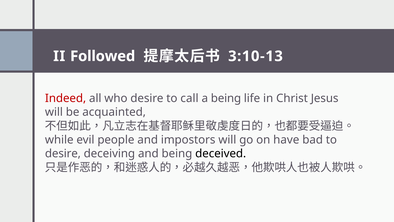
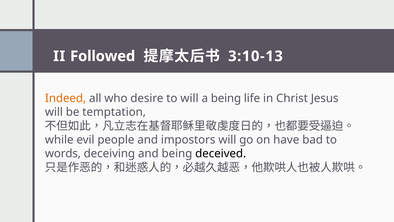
Indeed colour: red -> orange (66, 98)
to call: call -> will (189, 98)
acquainted: acquainted -> temptation (114, 112)
desire: desire -> words (63, 153)
